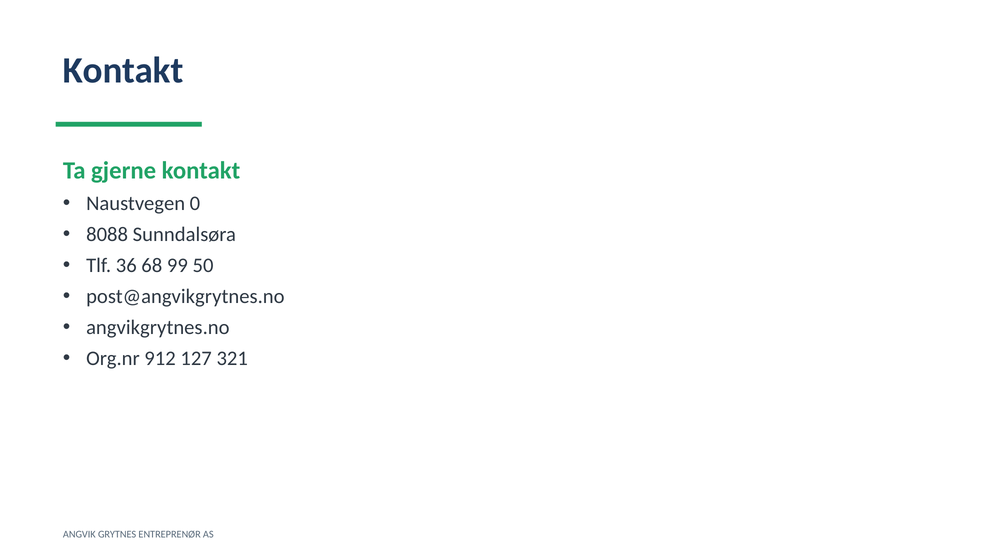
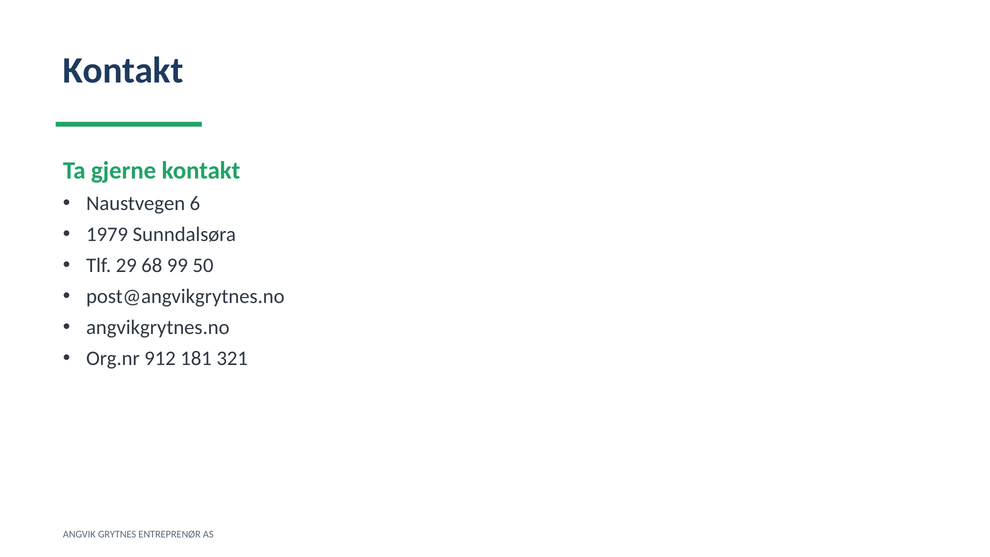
0: 0 -> 6 (195, 204)
8088: 8088 -> 1979 (107, 235)
36: 36 -> 29 (126, 265)
127: 127 -> 181 (196, 358)
